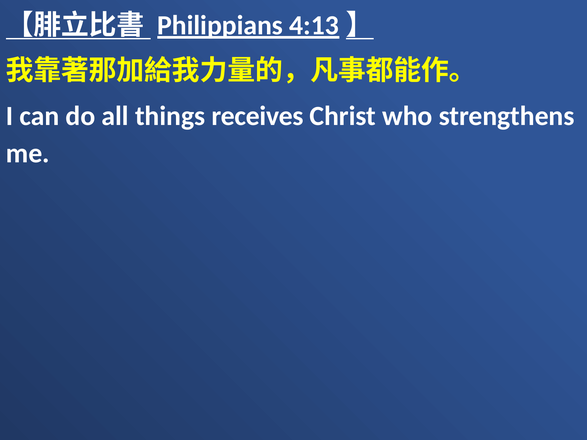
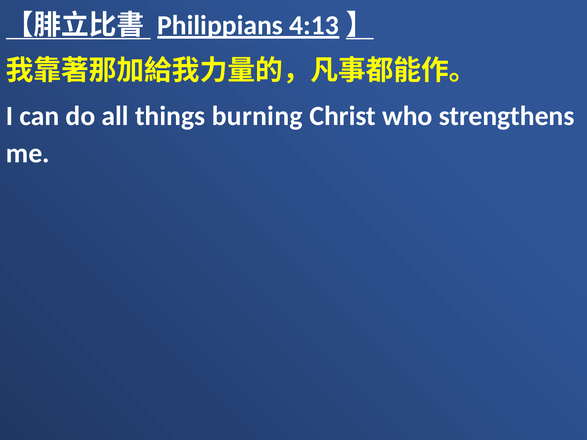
receives: receives -> burning (257, 116)
